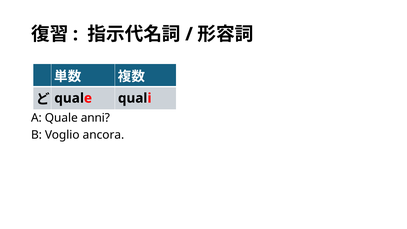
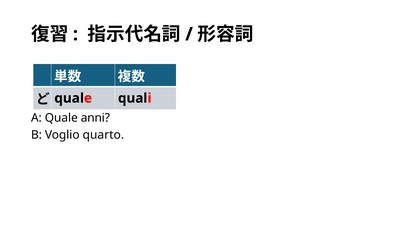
ancora: ancora -> quarto (103, 135)
